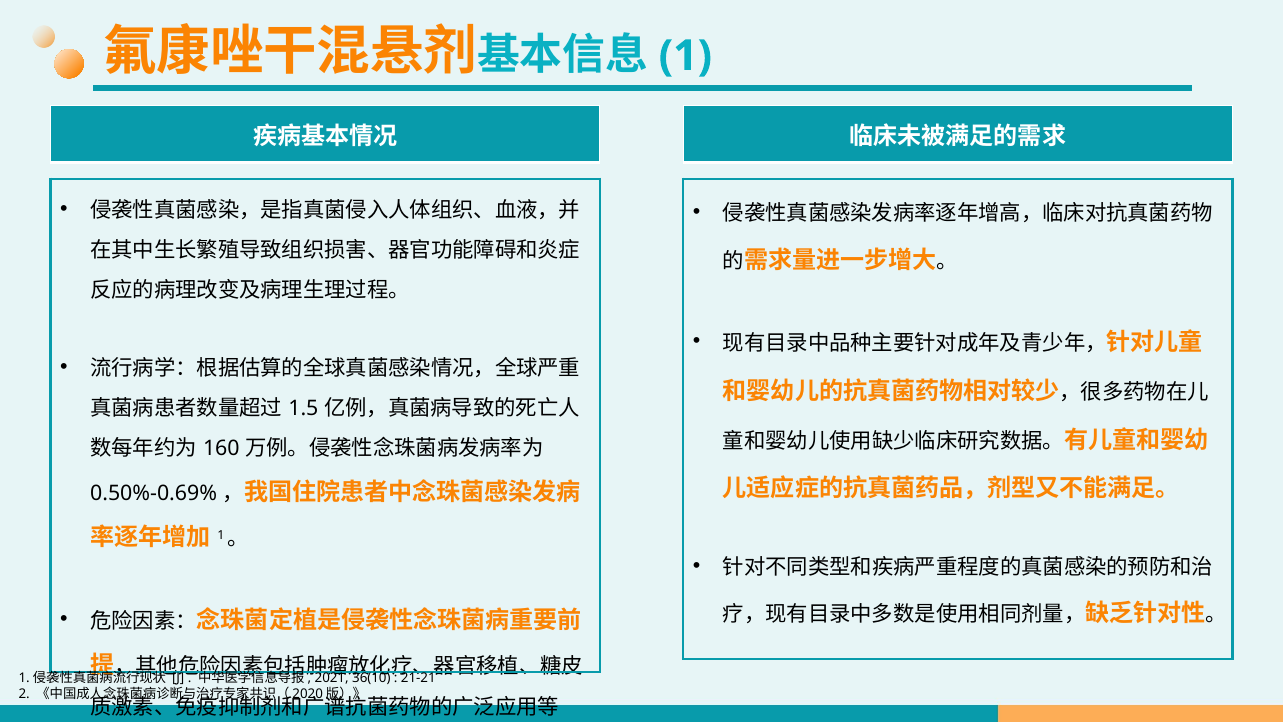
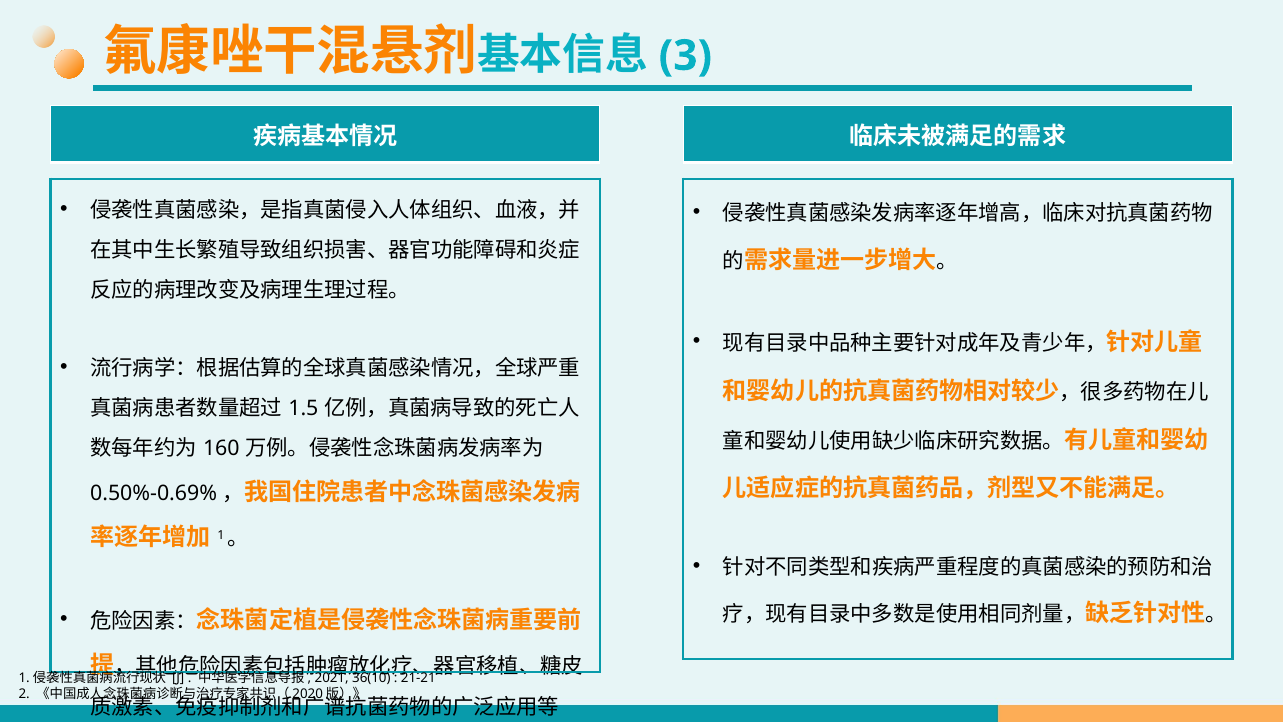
1: 1 -> 3 (685, 56)
